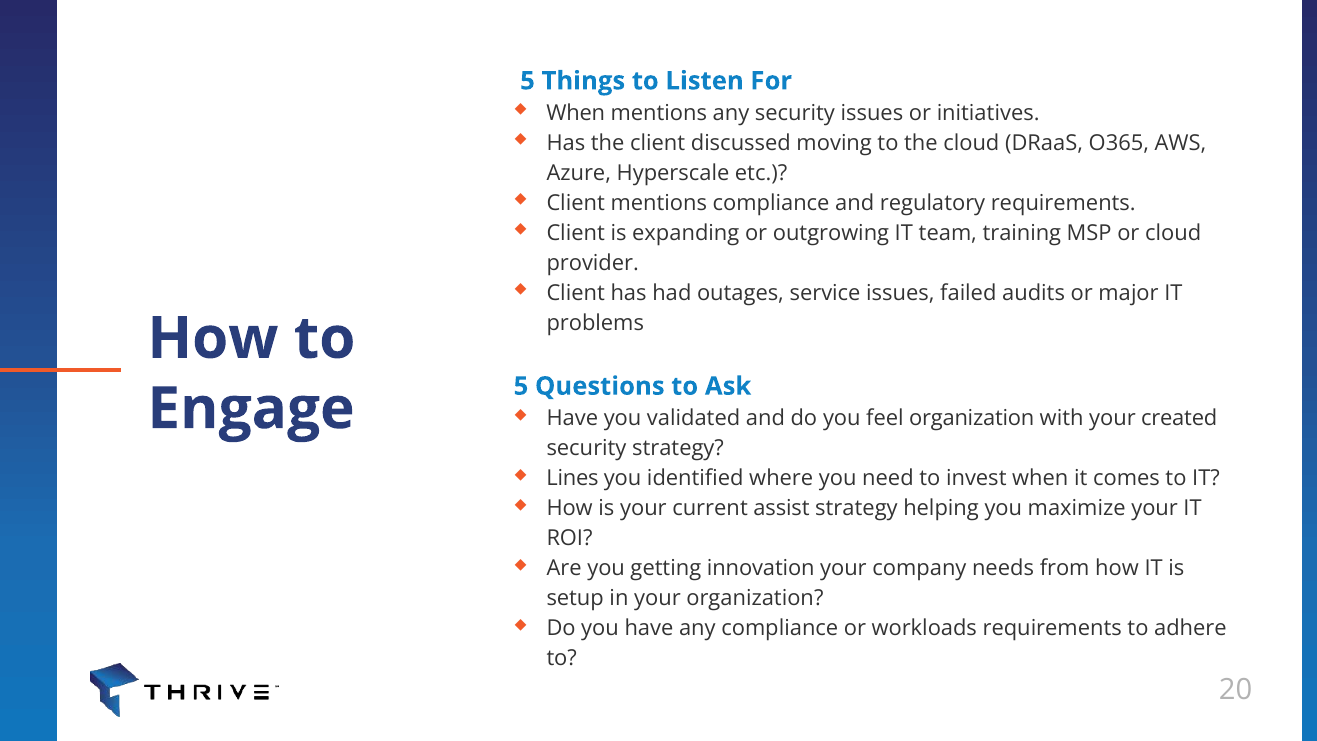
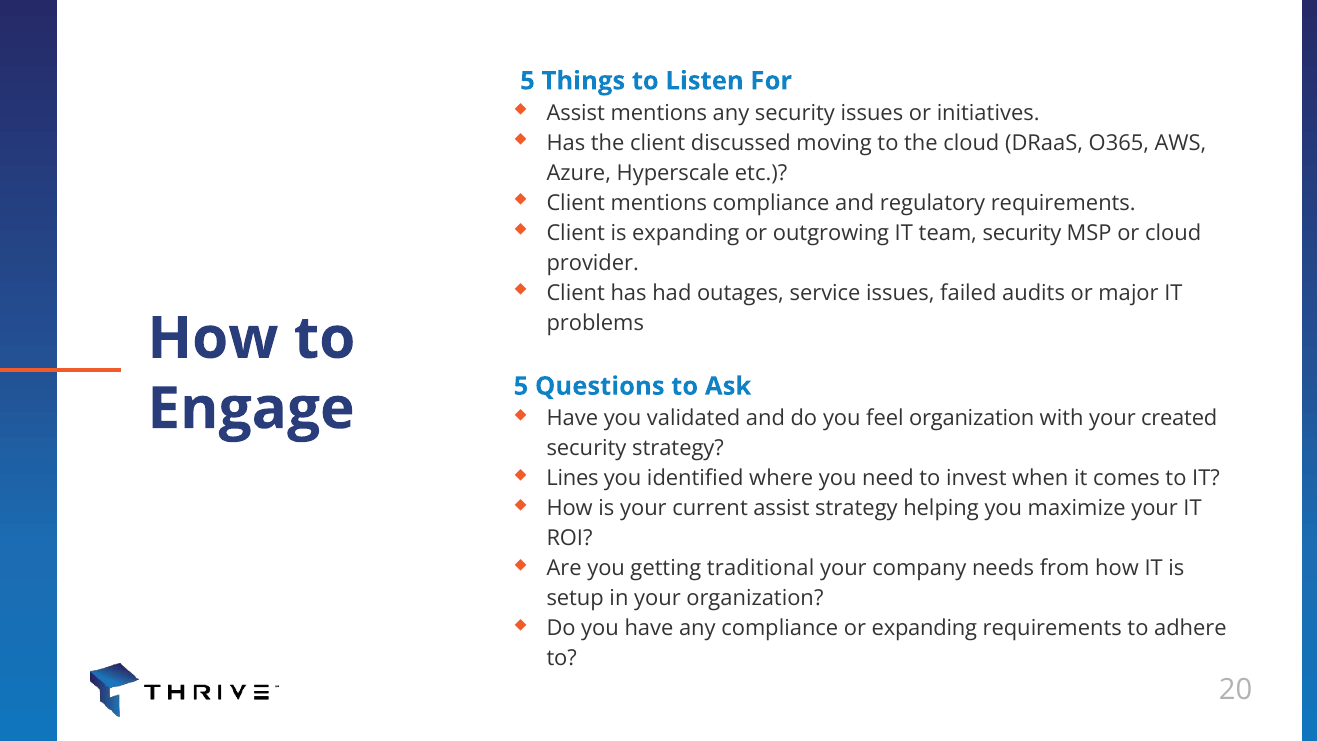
When: When -> Assist (576, 113)
team training: training -> security (1022, 233)
innovation: innovation -> traditional (761, 568)
or workloads: workloads -> expanding (924, 628)
